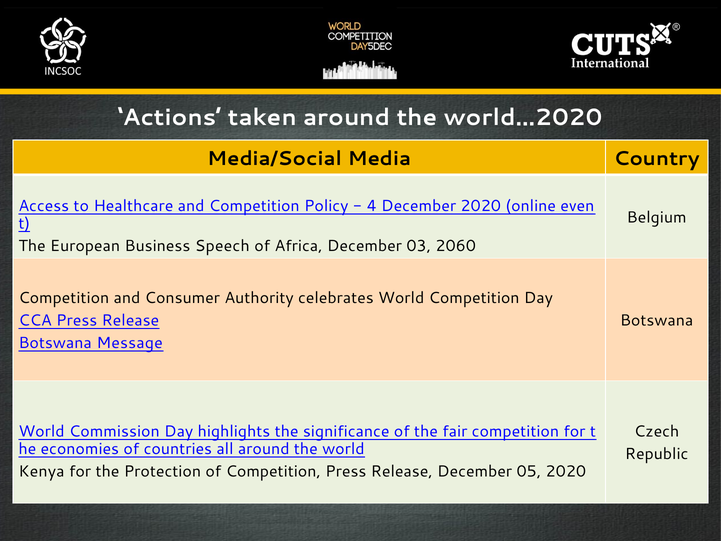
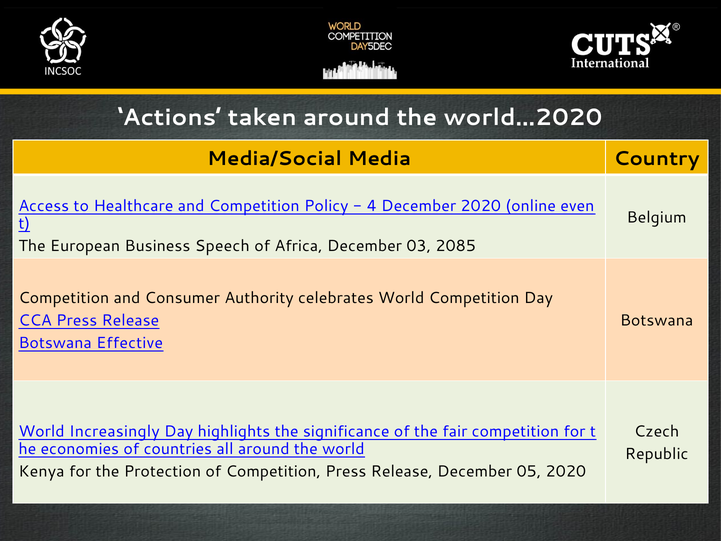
2060: 2060 -> 2085 (456, 246)
Message: Message -> Effective (130, 343)
Commission: Commission -> Increasingly (114, 431)
